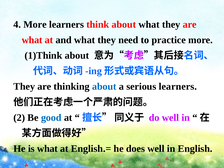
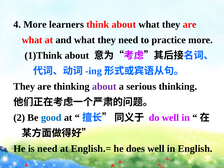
about colour: blue -> purple (104, 87)
serious learners: learners -> thinking (178, 87)
is what: what -> need (47, 149)
